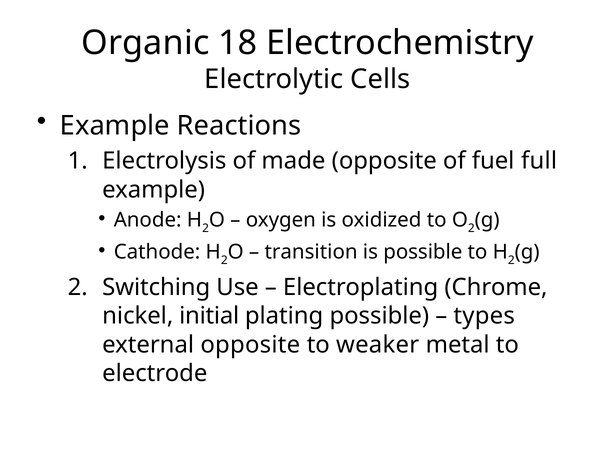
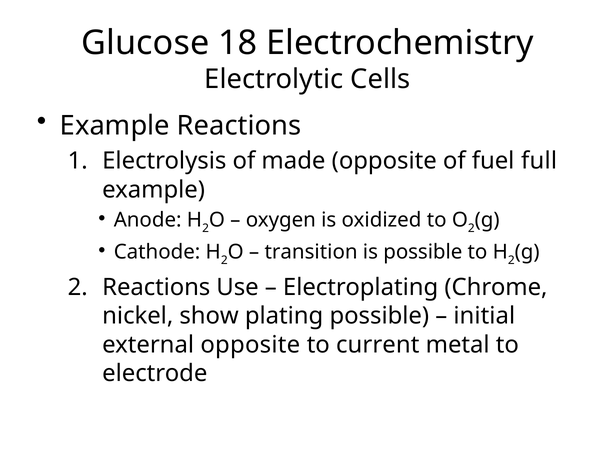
Organic: Organic -> Glucose (145, 43)
Switching: Switching -> Reactions (156, 287)
initial: initial -> show (209, 316)
types: types -> initial (484, 316)
weaker: weaker -> current (378, 345)
